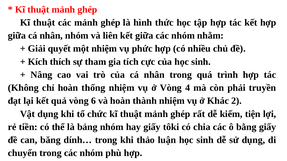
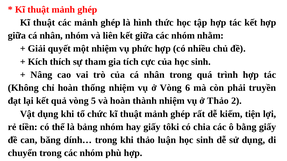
4: 4 -> 6 (188, 88)
6: 6 -> 5 (93, 101)
ở Khác: Khác -> Thảo (218, 101)
